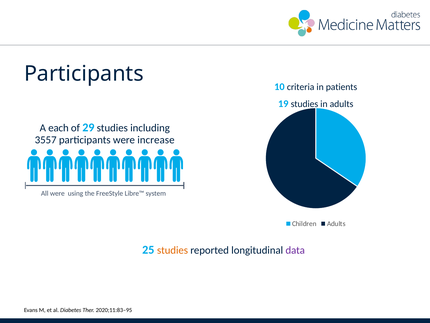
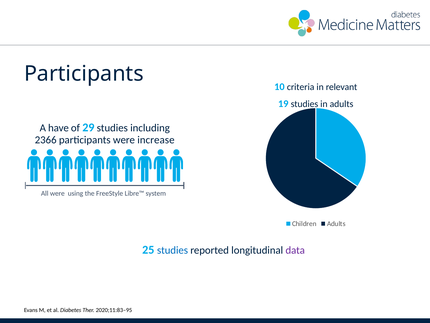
patients: patients -> relevant (342, 87)
each: each -> have (58, 128)
3557: 3557 -> 2366 (46, 140)
studies colour: orange -> blue (173, 250)
